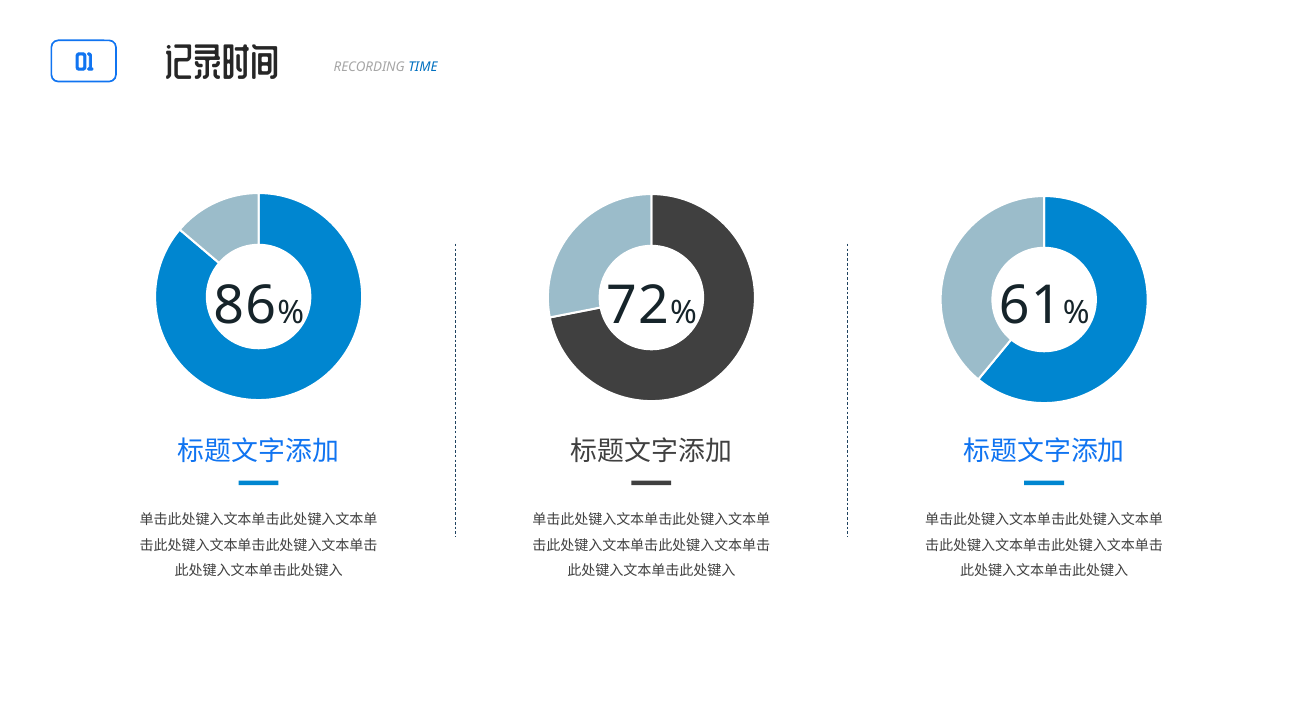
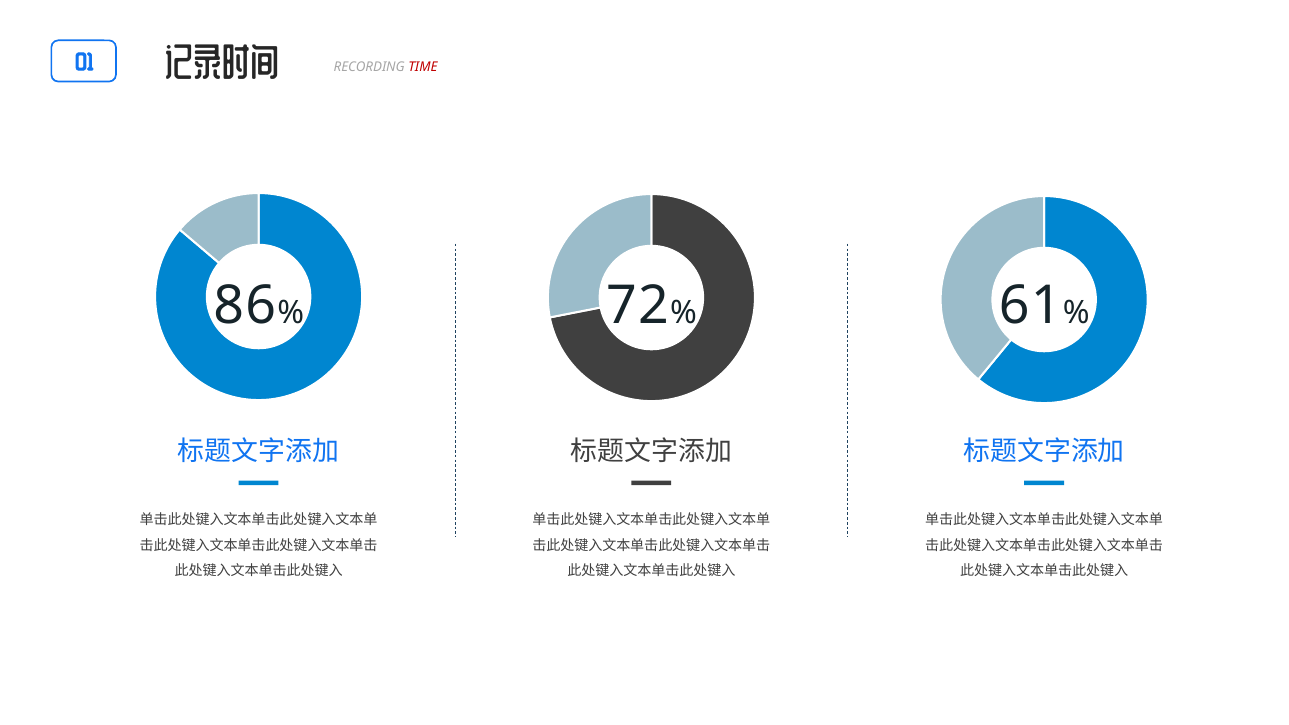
TIME colour: blue -> red (423, 67)
